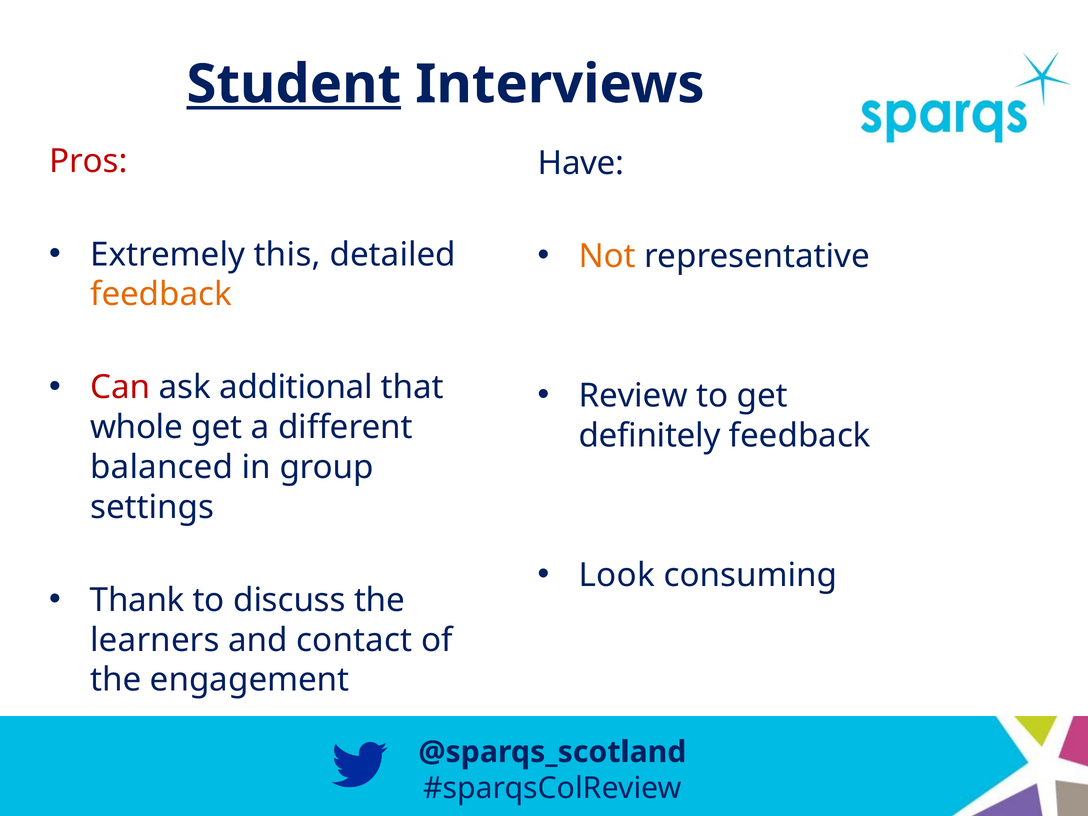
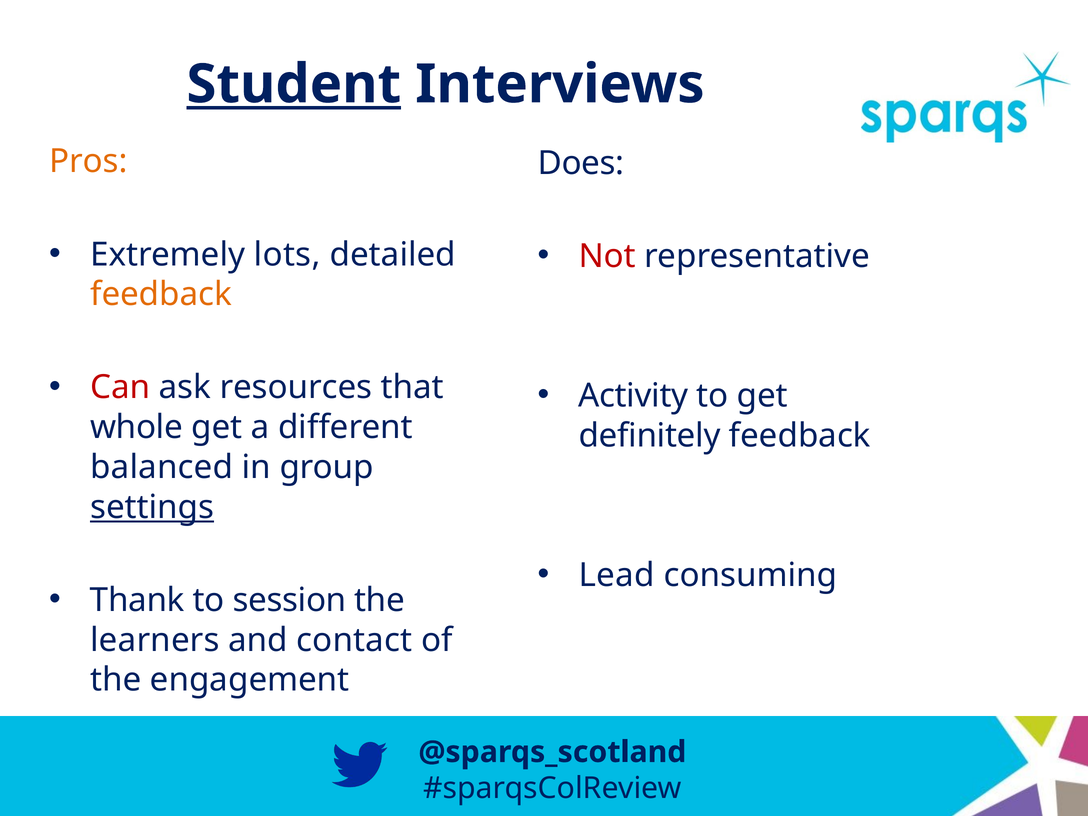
Pros colour: red -> orange (88, 162)
Have: Have -> Does (581, 163)
this: this -> lots (287, 255)
Not colour: orange -> red (607, 256)
additional: additional -> resources (296, 387)
Review: Review -> Activity (633, 396)
settings underline: none -> present (152, 507)
Look: Look -> Lead (617, 575)
discuss: discuss -> session (290, 600)
